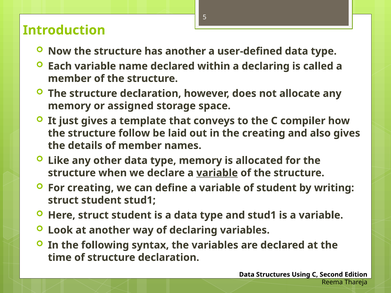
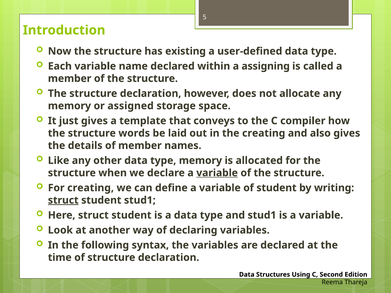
has another: another -> existing (186, 51)
a declaring: declaring -> assigning (266, 66)
follow: follow -> words (134, 133)
struct underline: none -> present (63, 200)
